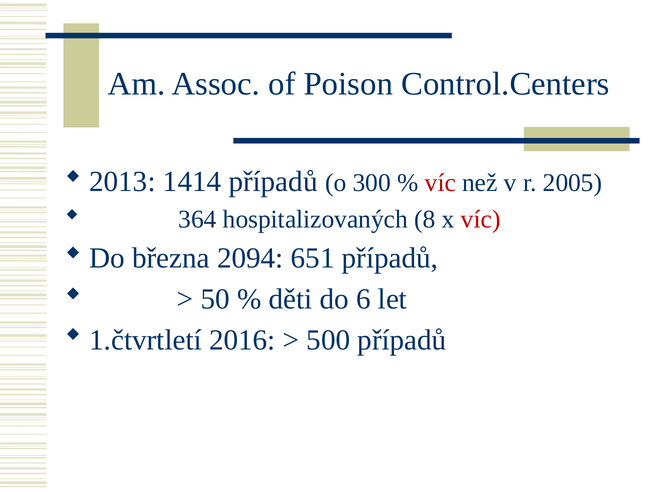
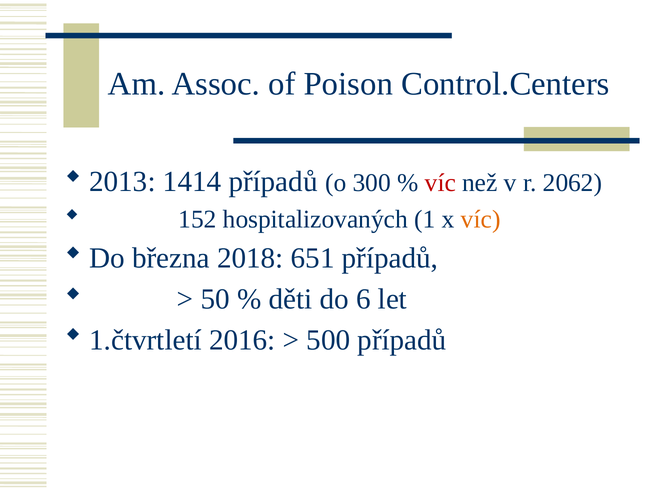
2005: 2005 -> 2062 (573, 183)
364: 364 -> 152 (197, 219)
8: 8 -> 1 (425, 219)
víc colour: red -> orange (481, 219)
2094: 2094 -> 2018 (250, 258)
